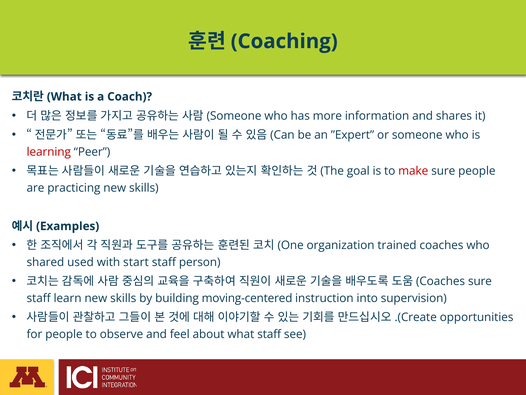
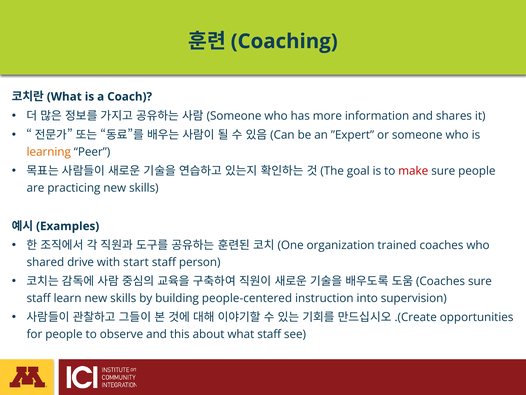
learning colour: red -> orange (49, 152)
used: used -> drive (81, 262)
moving-centered: moving-centered -> people-centered (247, 298)
feel: feel -> this (180, 334)
